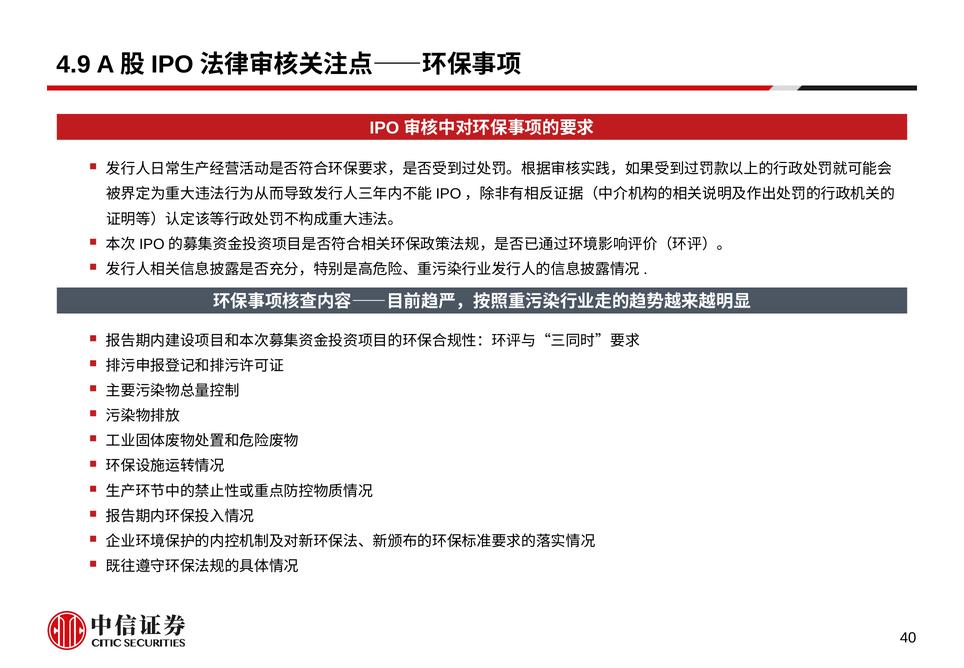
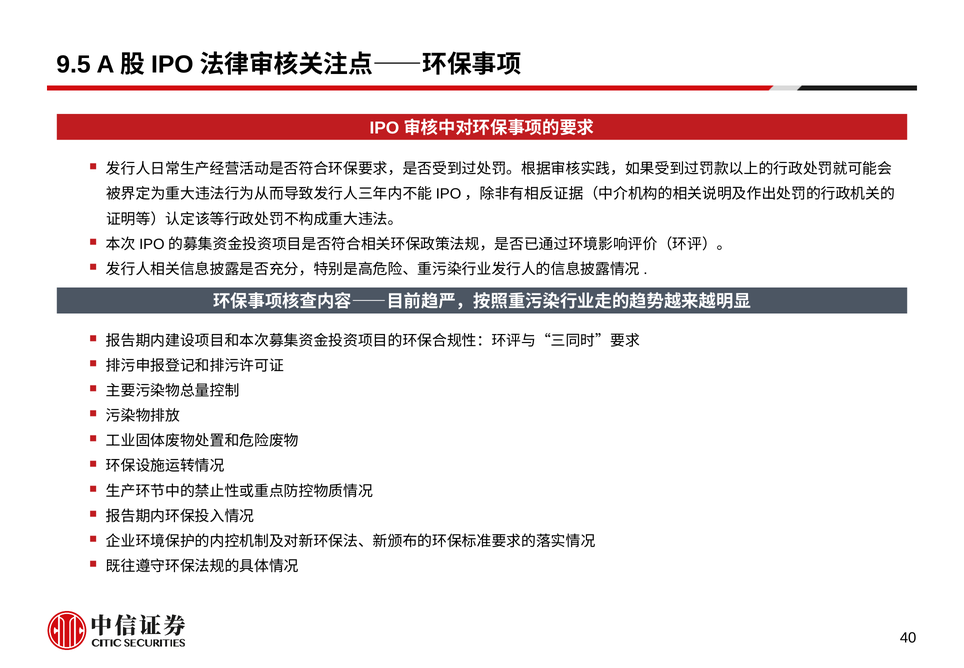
4.9: 4.9 -> 9.5 (74, 65)
